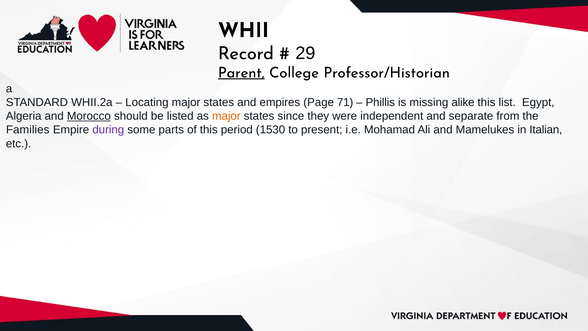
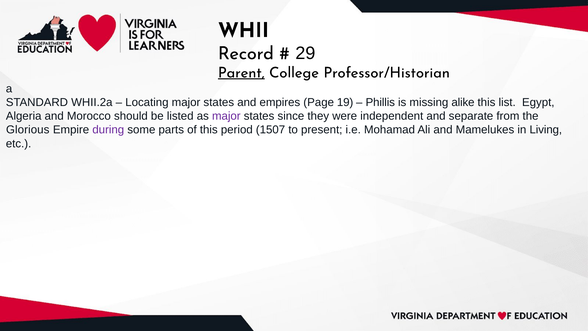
71: 71 -> 19 (345, 102)
Morocco underline: present -> none (89, 116)
major colour: orange -> purple (226, 116)
Families: Families -> Glorious (28, 130)
1530: 1530 -> 1507 (270, 130)
Italian: Italian -> Living (546, 130)
